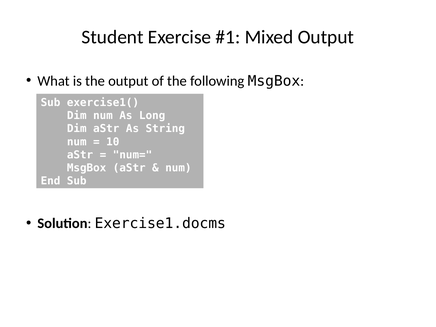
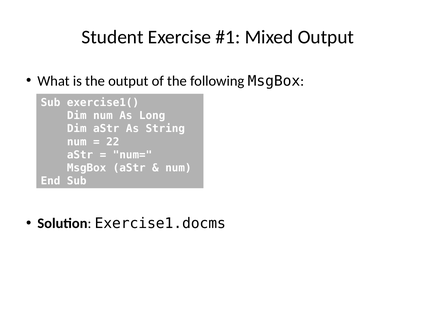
10: 10 -> 22 (113, 142)
